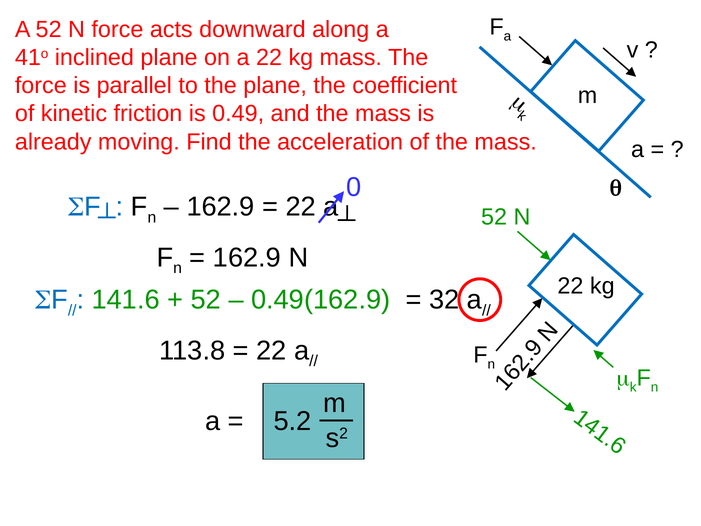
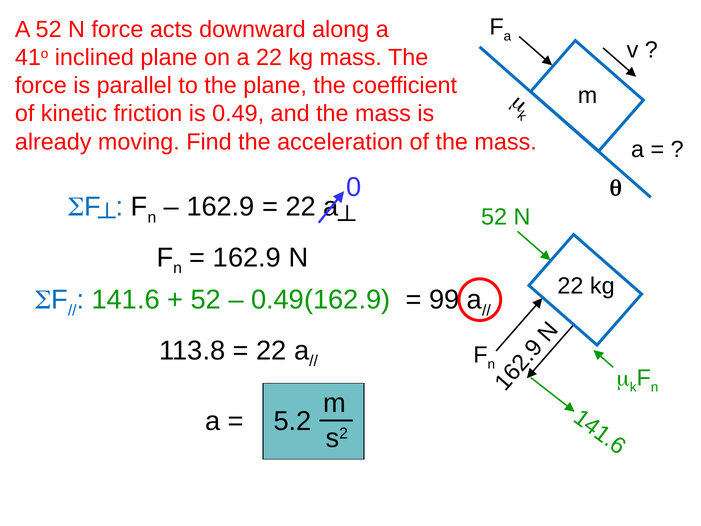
32: 32 -> 99 (444, 300)
